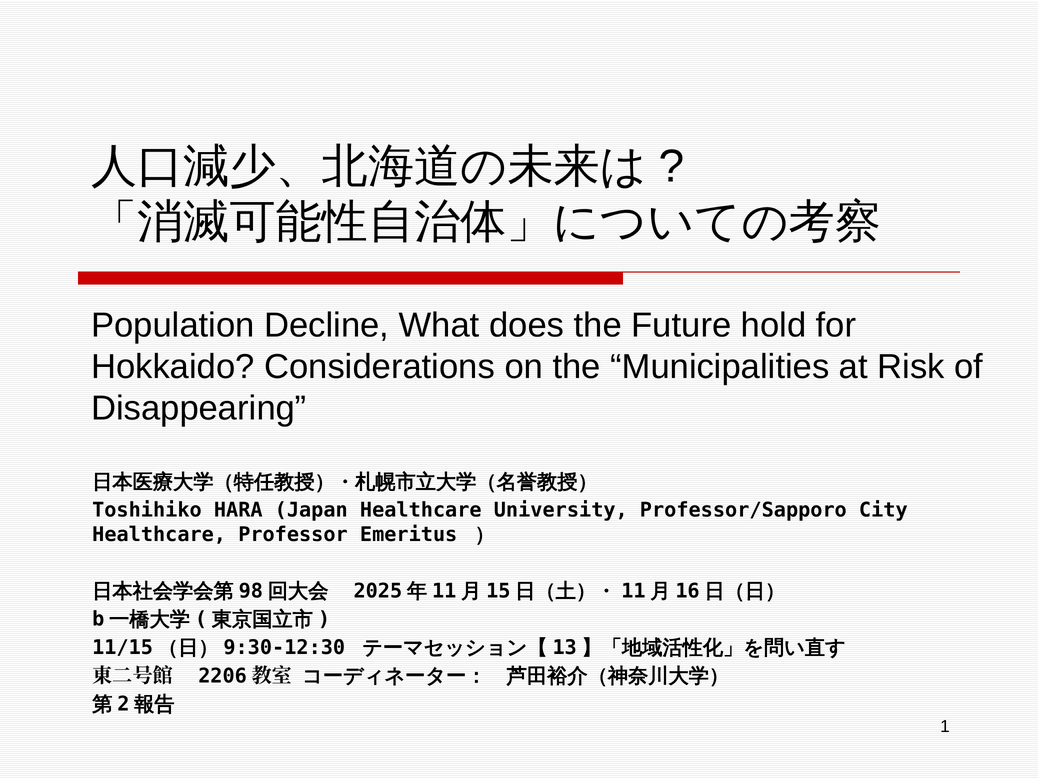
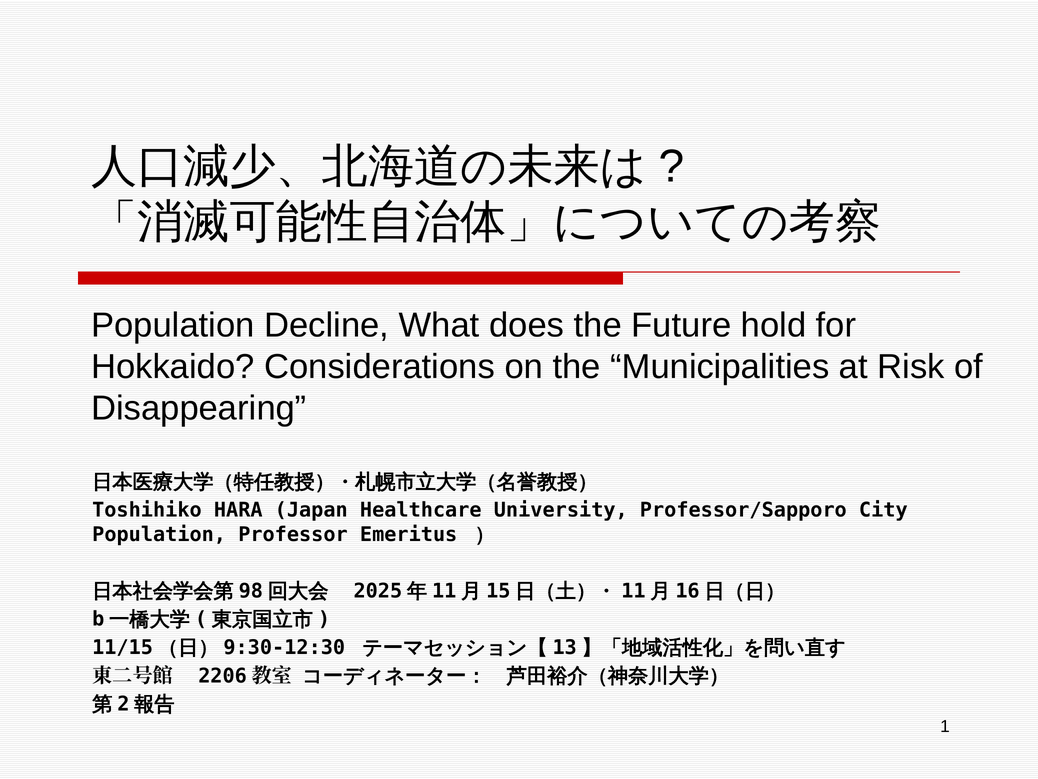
Healthcare: Healthcare -> Population (159, 534)
